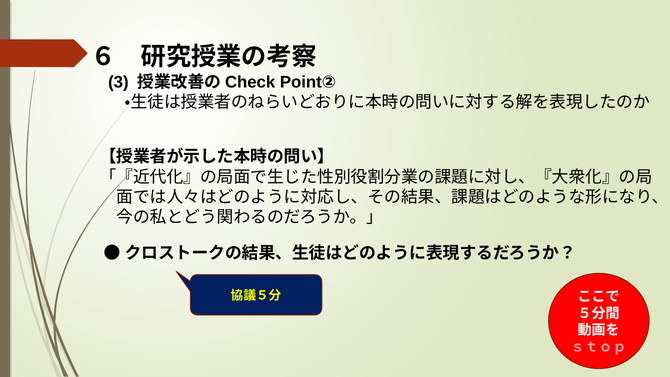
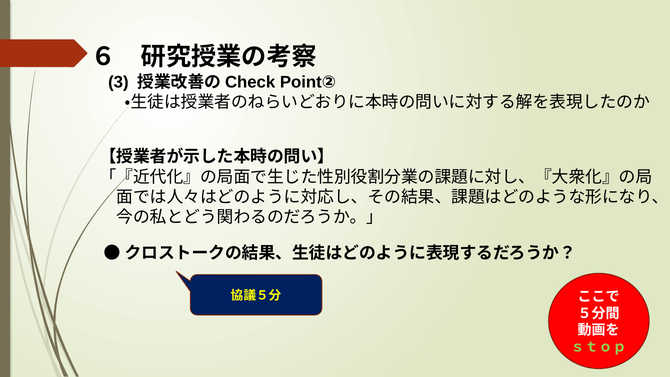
ｓｔｏｐ colour: pink -> light green (599, 347)
